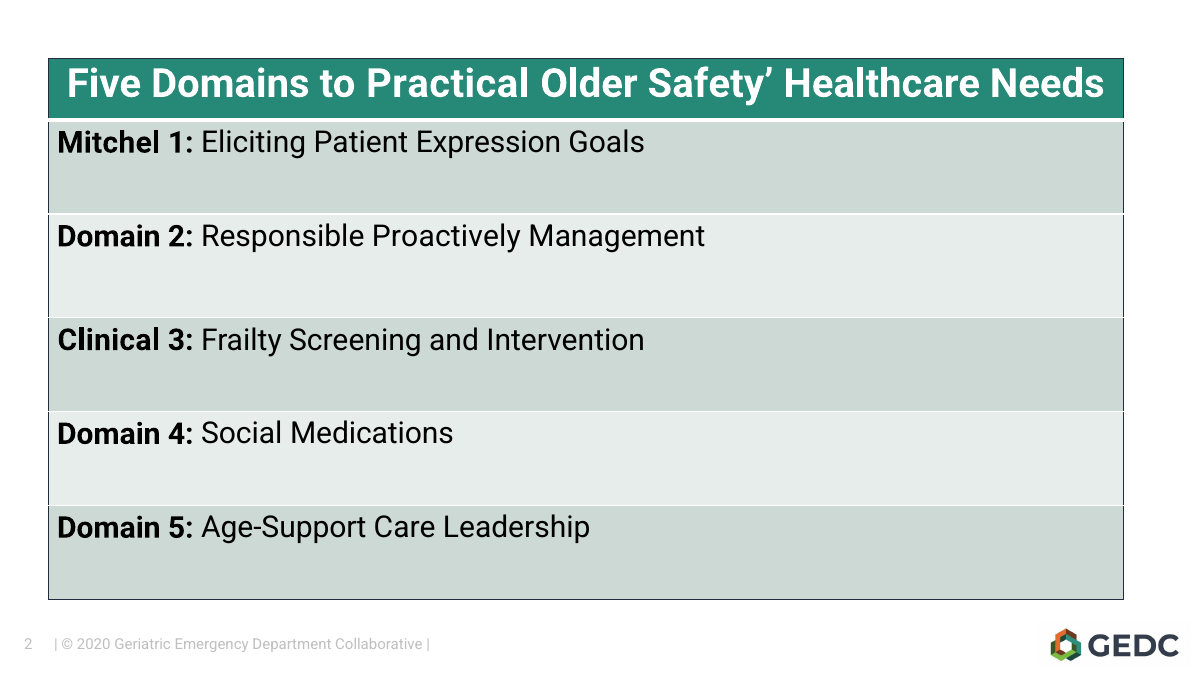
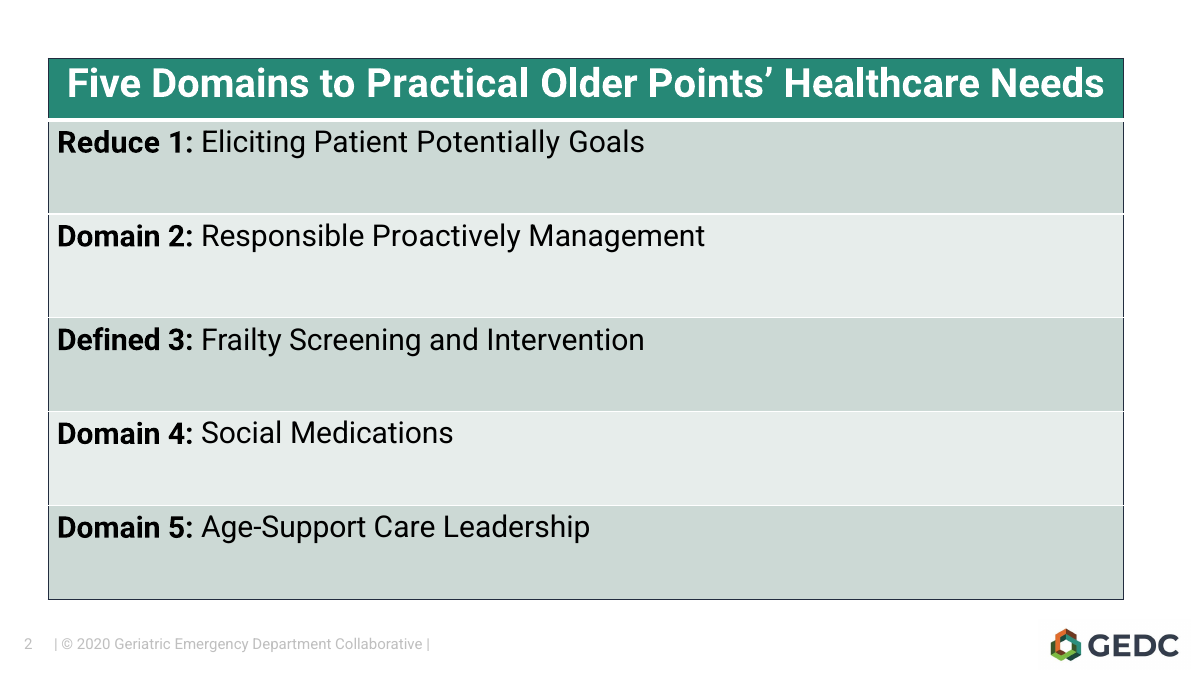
Safety: Safety -> Points (710, 84)
Mitchel: Mitchel -> Reduce (109, 143)
Expression: Expression -> Potentially (488, 143)
Clinical: Clinical -> Defined (109, 340)
